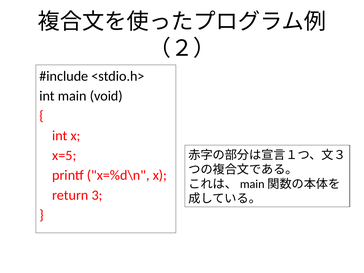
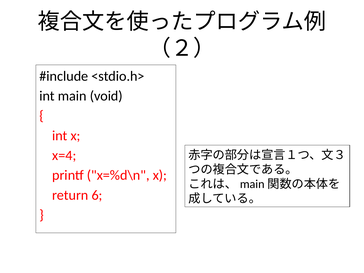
x=5: x=5 -> x=4 (64, 155)
3: 3 -> 6 (97, 195)
